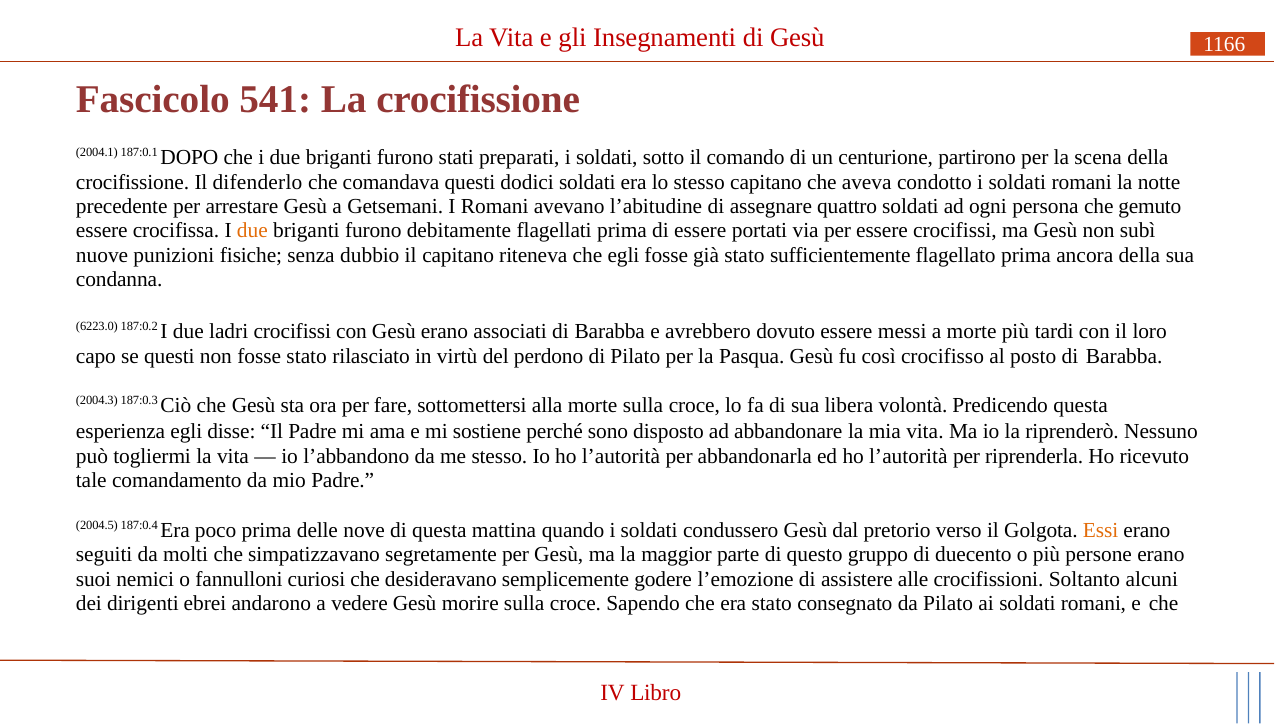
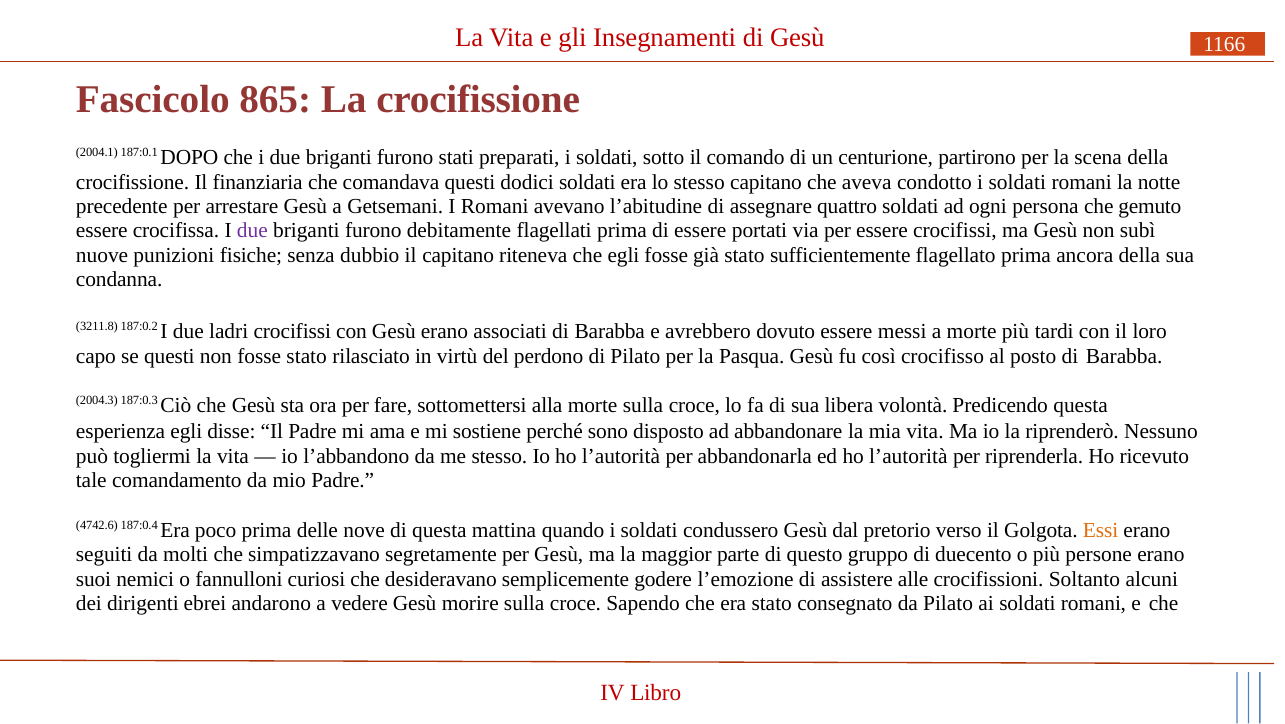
541: 541 -> 865 (275, 99)
difenderlo: difenderlo -> finanziaria (258, 182)
due colour: orange -> purple (252, 231)
6223.0: 6223.0 -> 3211.8 (97, 326)
2004.5: 2004.5 -> 4742.6 (97, 525)
